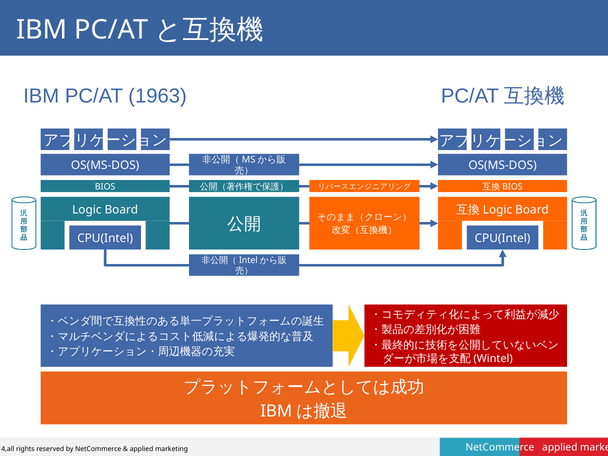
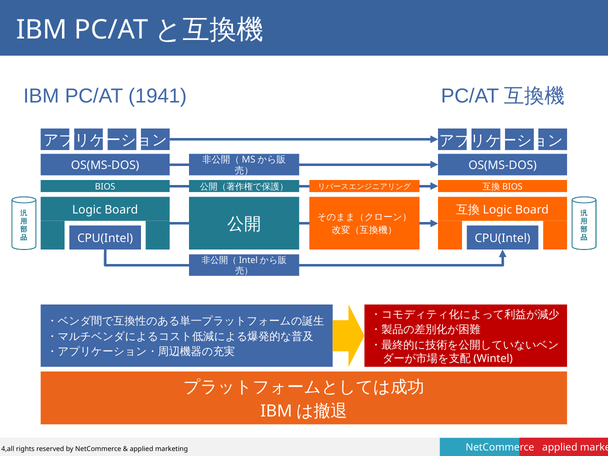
1963: 1963 -> 1941 (158, 96)
